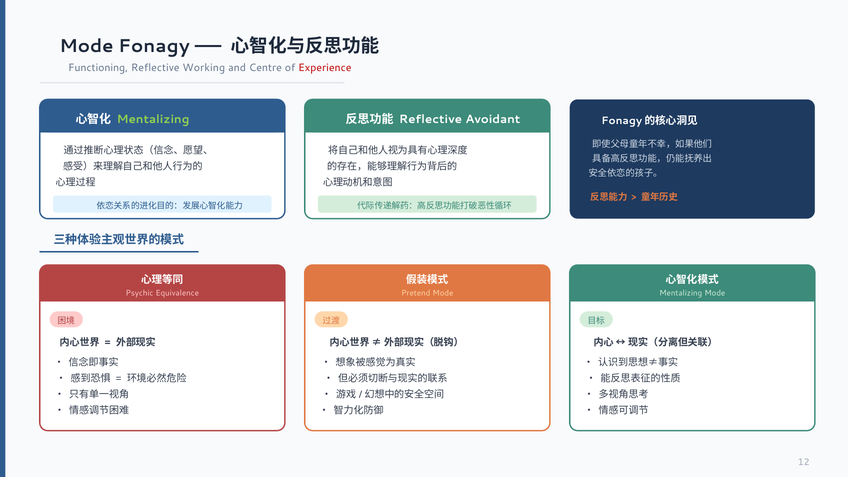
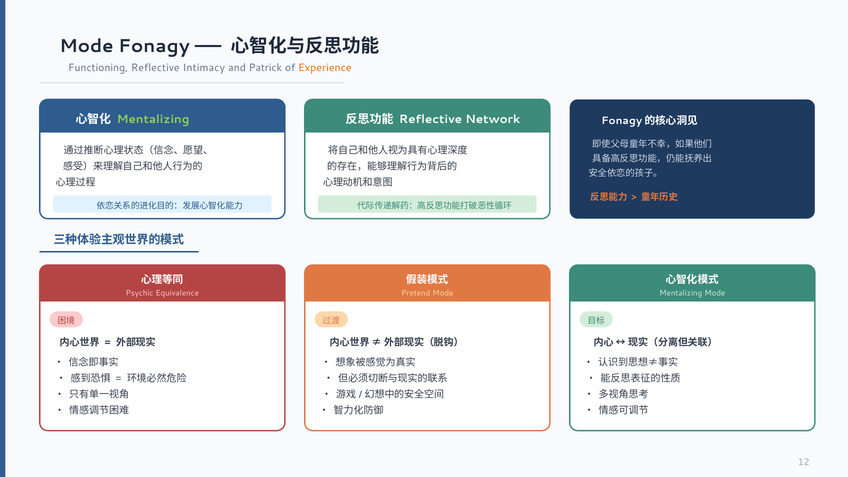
Working: Working -> Intimacy (204, 68)
Centre: Centre -> Patrick (265, 68)
Experience colour: red -> orange (325, 68)
Avoidant: Avoidant -> Network (493, 119)
